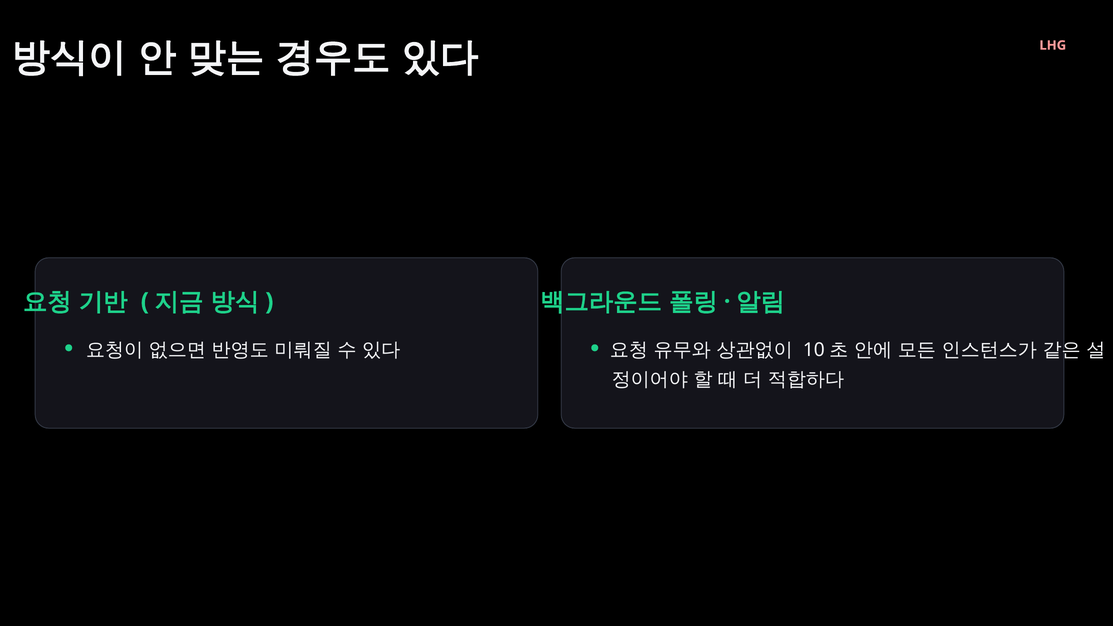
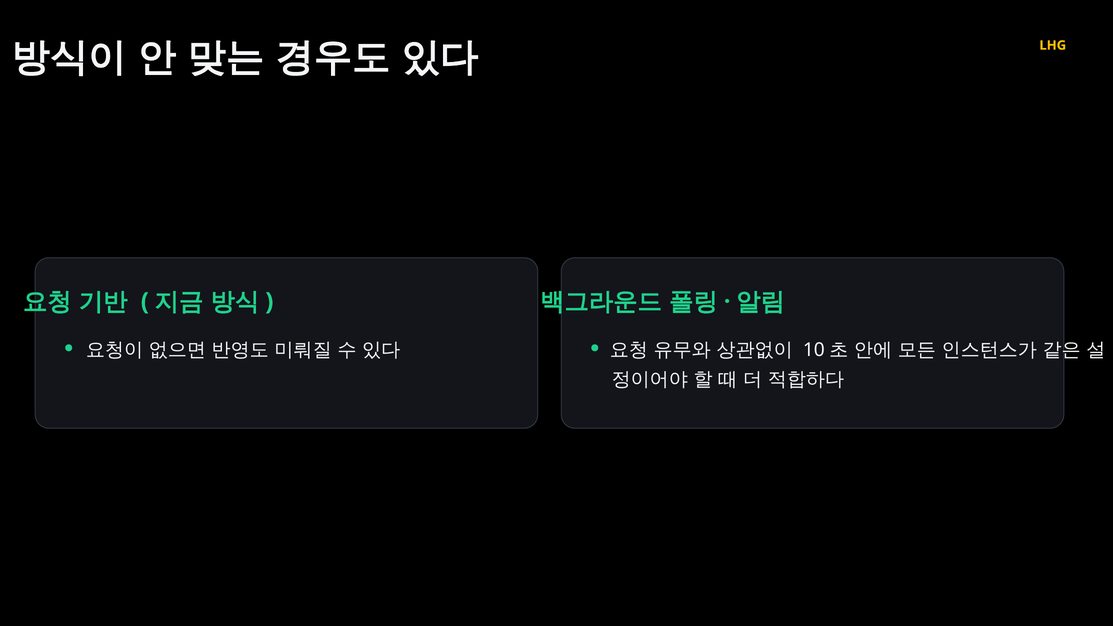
LHG colour: pink -> yellow (1053, 45)
